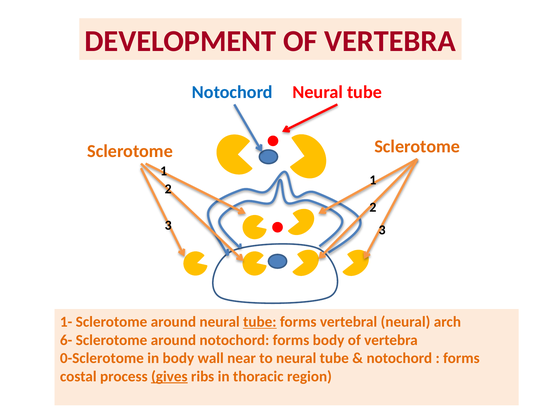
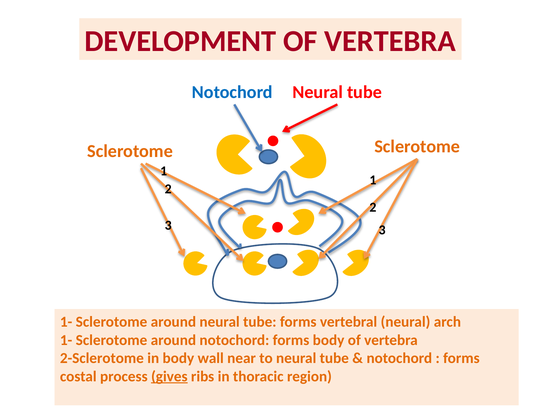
tube underline: present -> none (260, 322)
6-: 6- -> 1- (66, 340)
0-Sclerotome: 0-Sclerotome -> 2-Sclerotome (102, 359)
